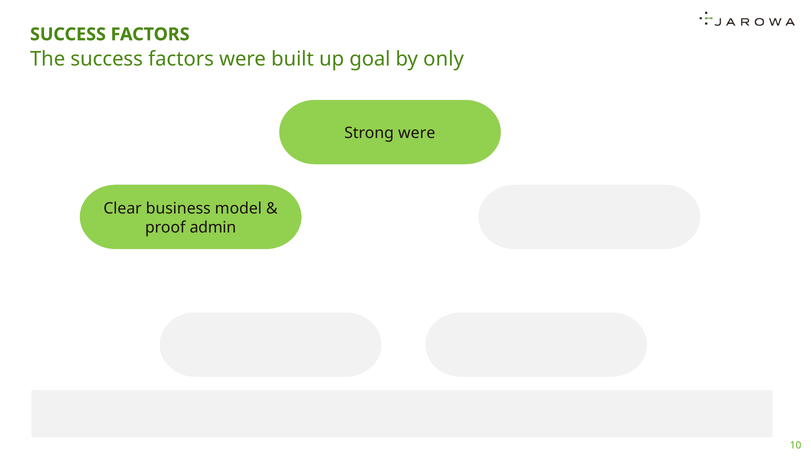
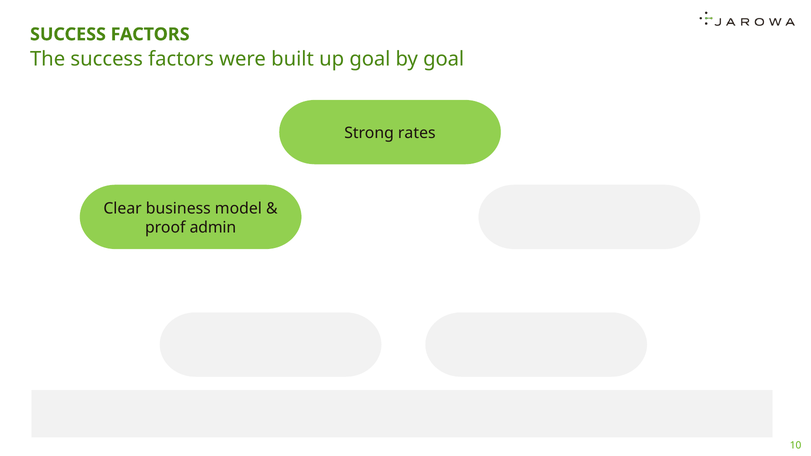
by only: only -> goal (444, 59)
Strong were: were -> rates (417, 133)
